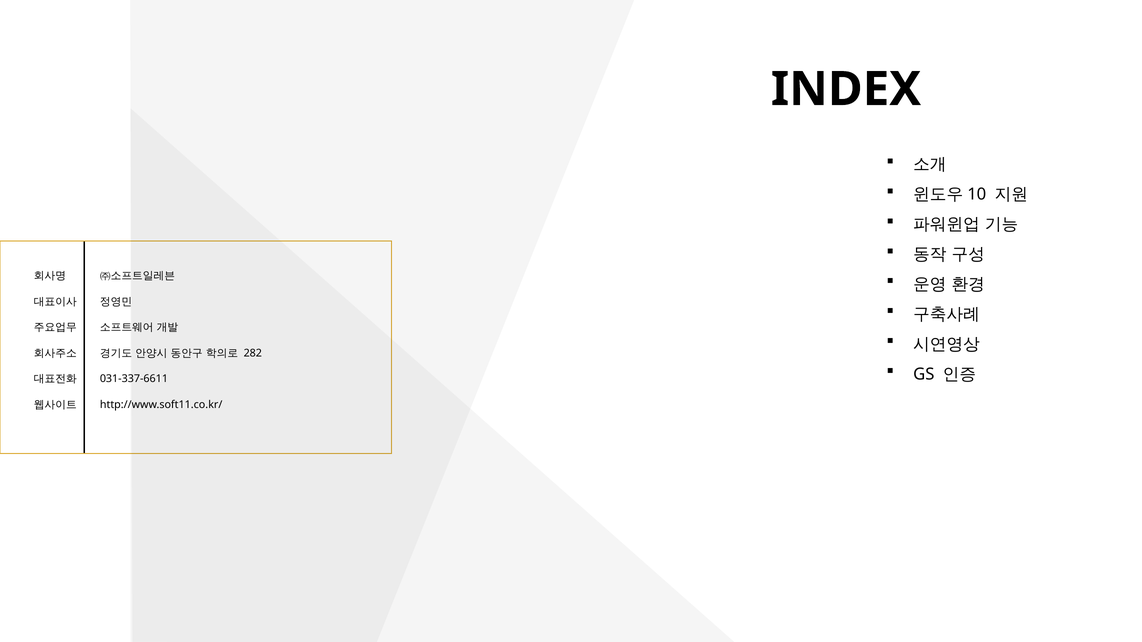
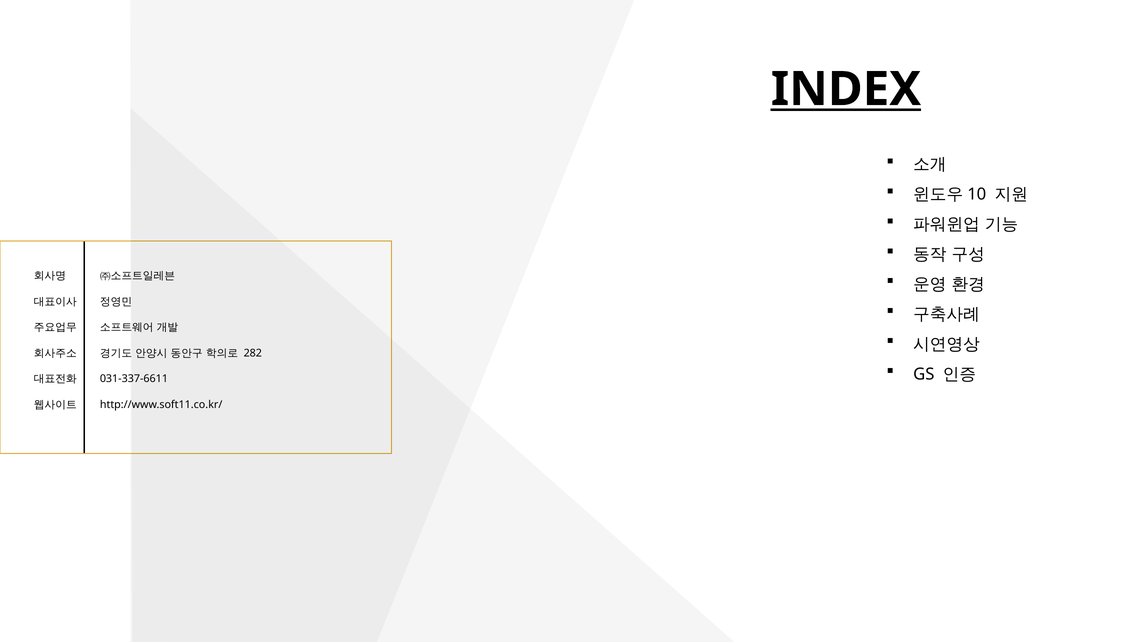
INDEX underline: none -> present (846, 89)
